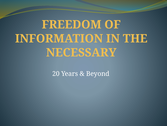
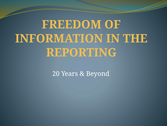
NECESSARY: NECESSARY -> REPORTING (81, 52)
